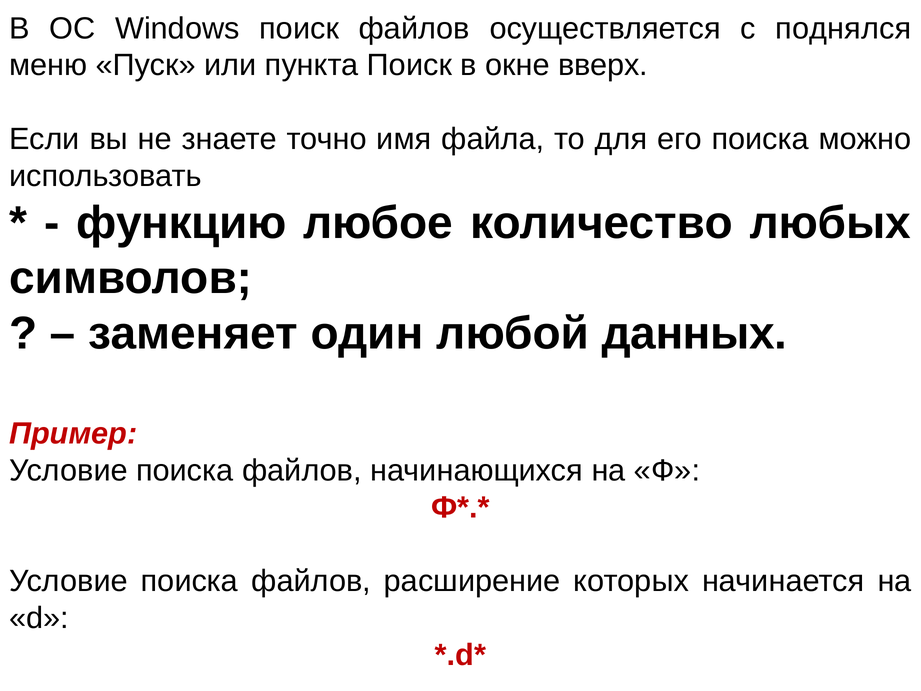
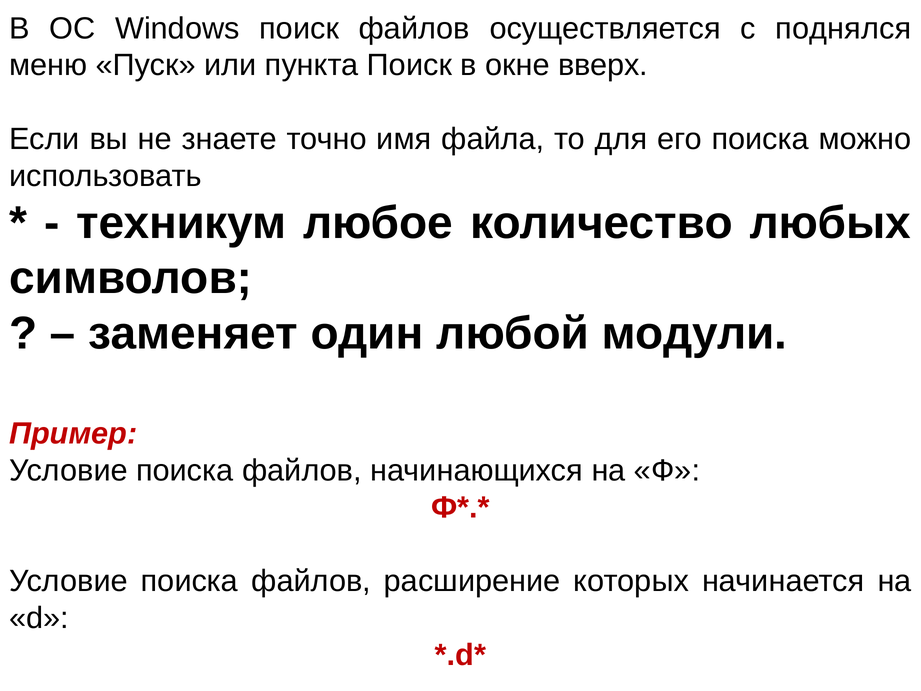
функцию: функцию -> техникум (181, 223)
данных: данных -> модули (694, 333)
